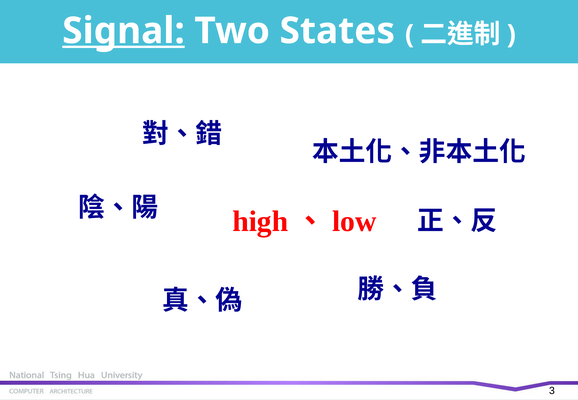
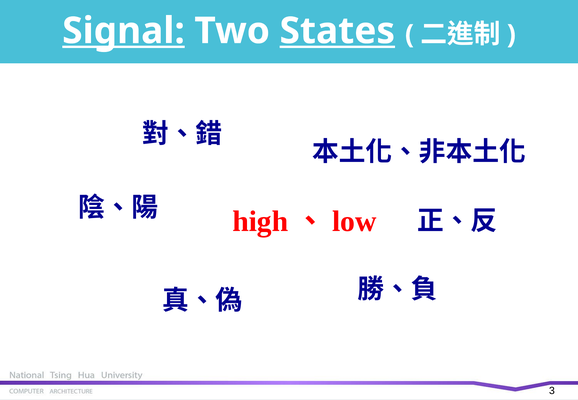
States underline: none -> present (337, 31)
